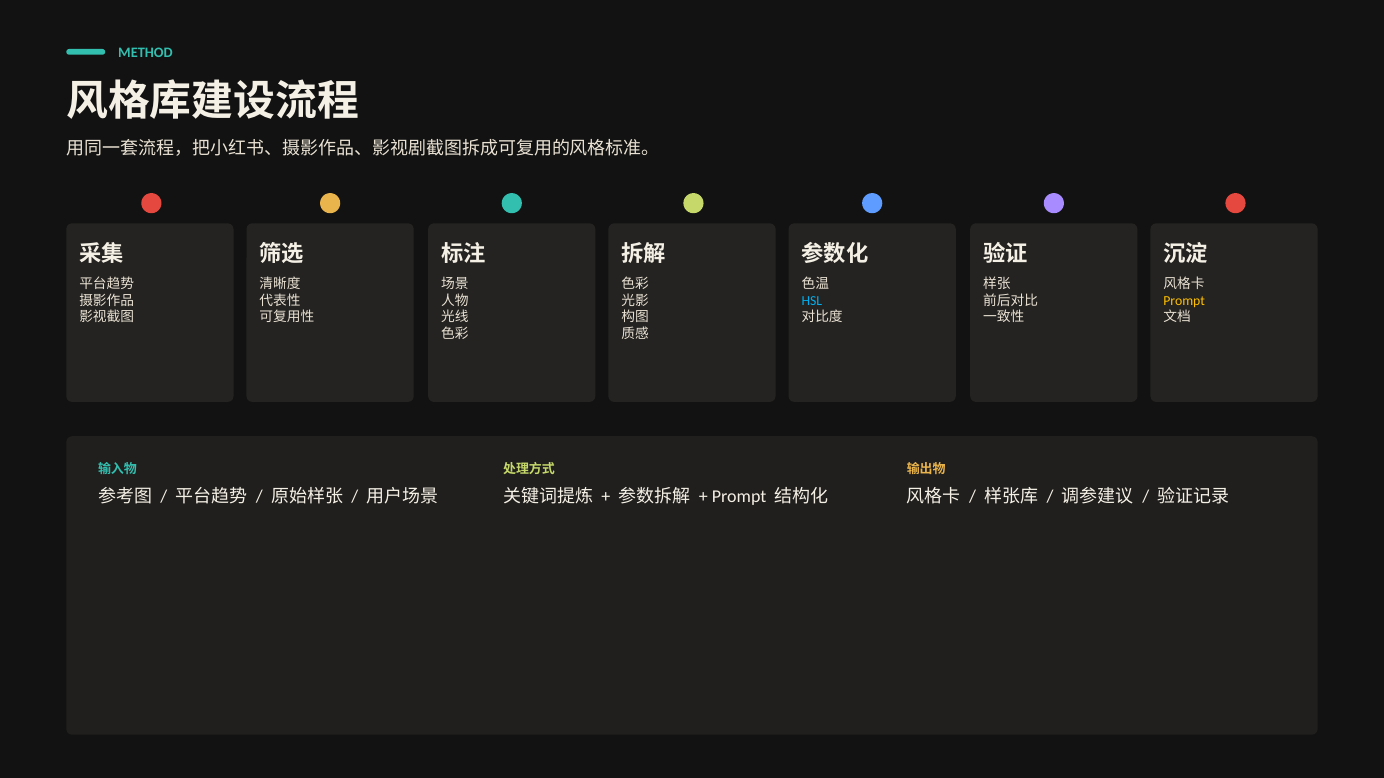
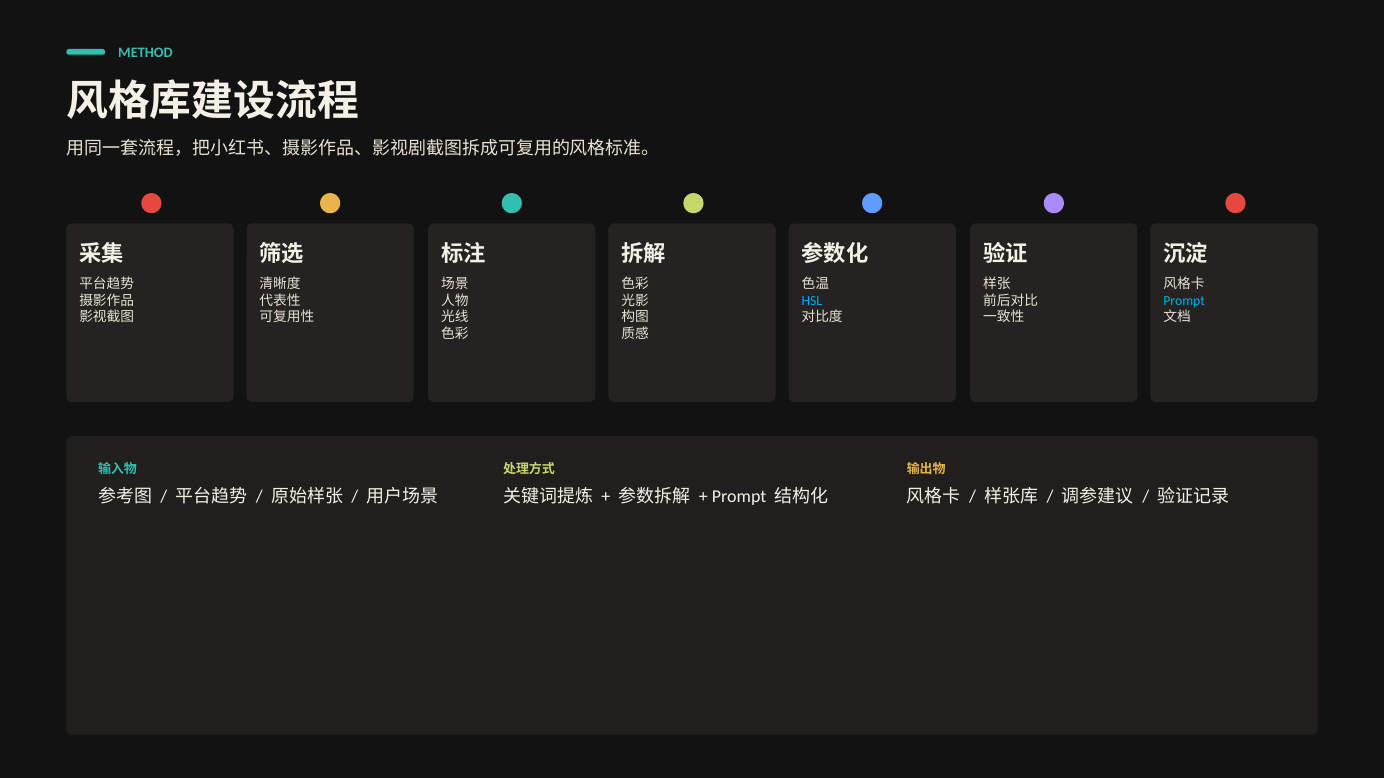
Prompt colour: yellow -> light blue (1184, 301)
